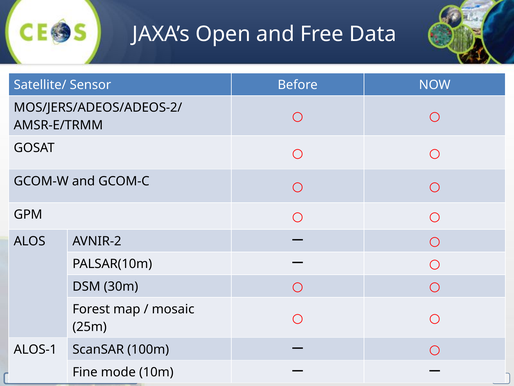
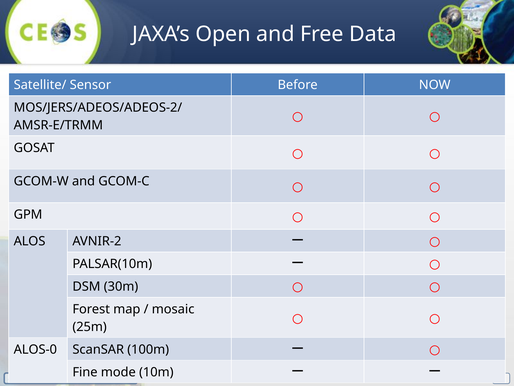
ALOS-1: ALOS-1 -> ALOS-0 (35, 349)
